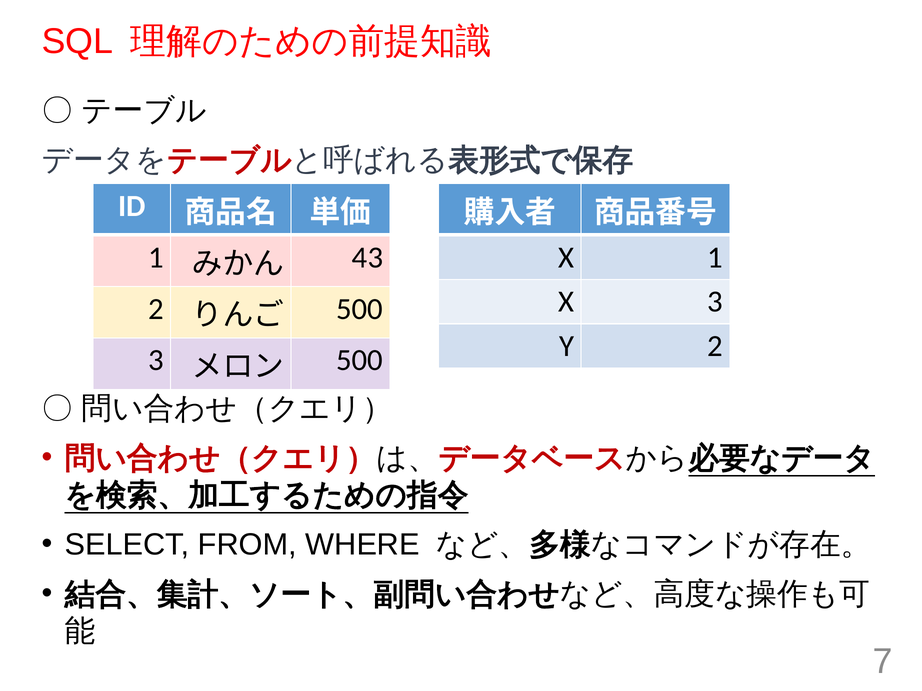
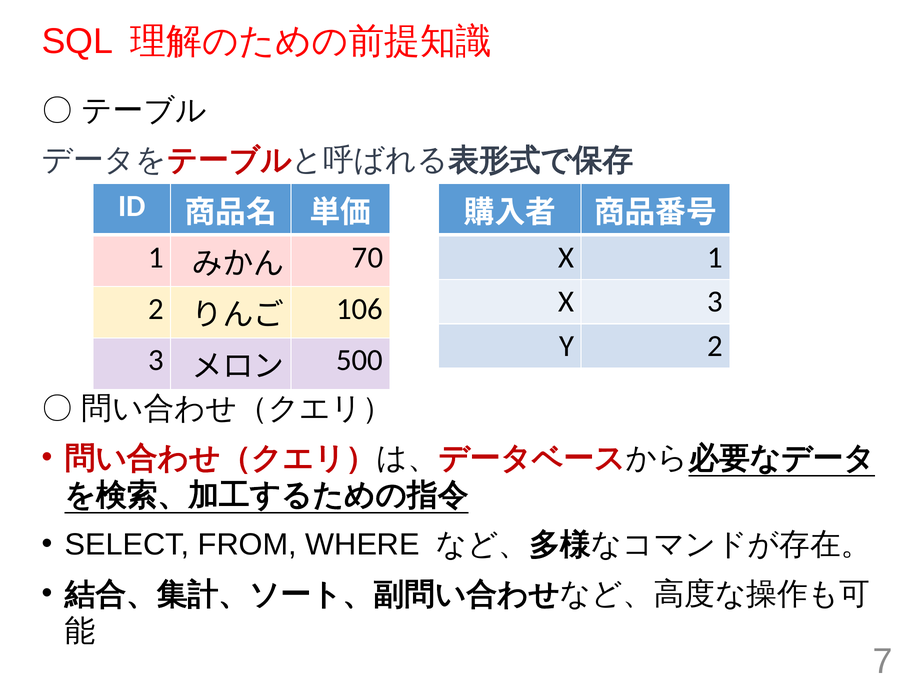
43: 43 -> 70 (368, 258)
500: 500 -> 106 (360, 309)
